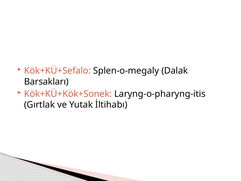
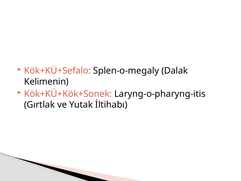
Barsakları: Barsakları -> Kelimenin (46, 82)
